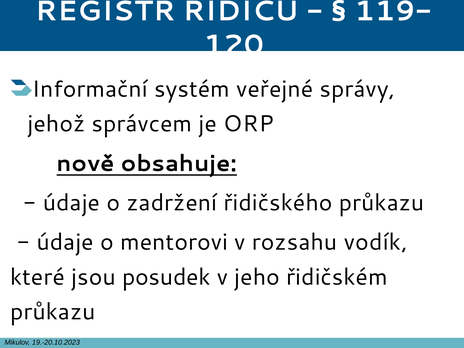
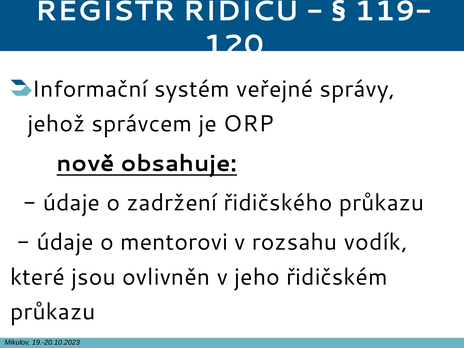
posudek: posudek -> ovlivněn (166, 277)
